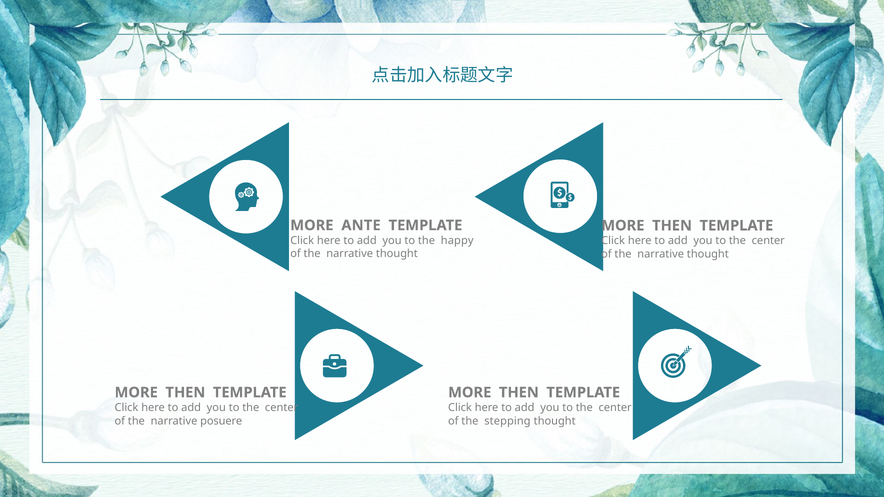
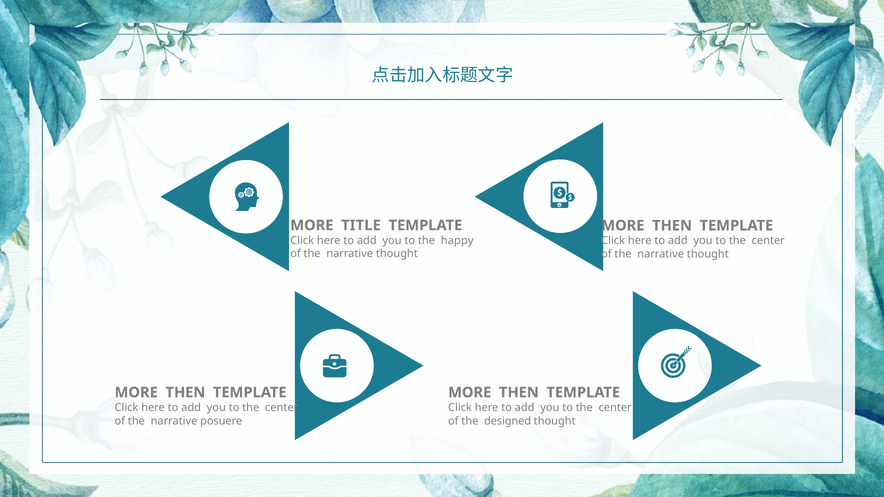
ANTE: ANTE -> TITLE (361, 226)
stepping: stepping -> designed (508, 421)
